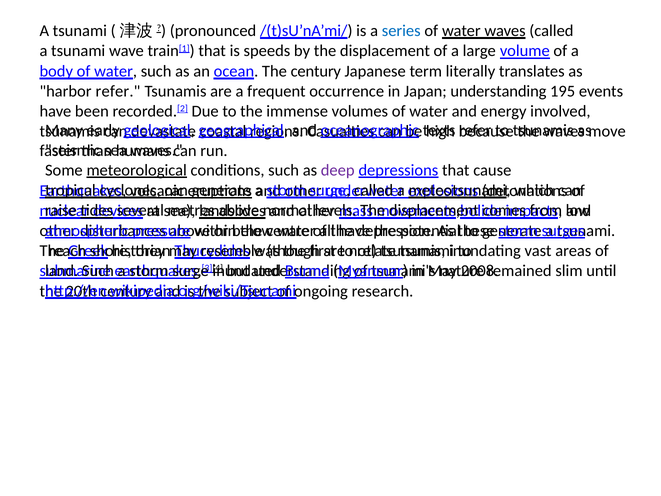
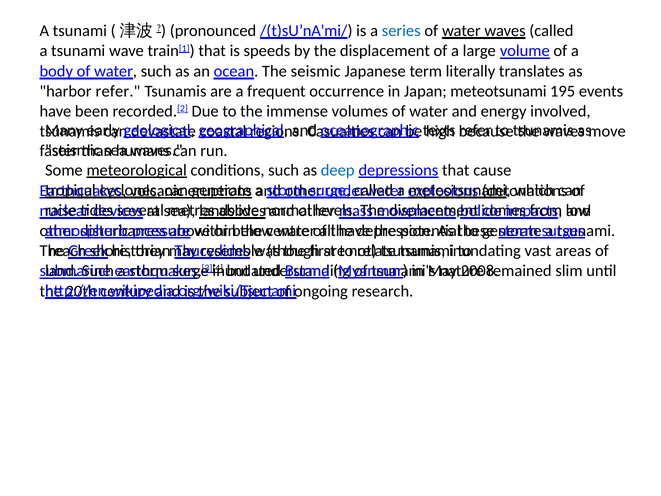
The century: century -> seismic (316, 71)
Japan understanding: understanding -> meteotsunami (498, 91)
deep colour: purple -> blue (338, 170)
